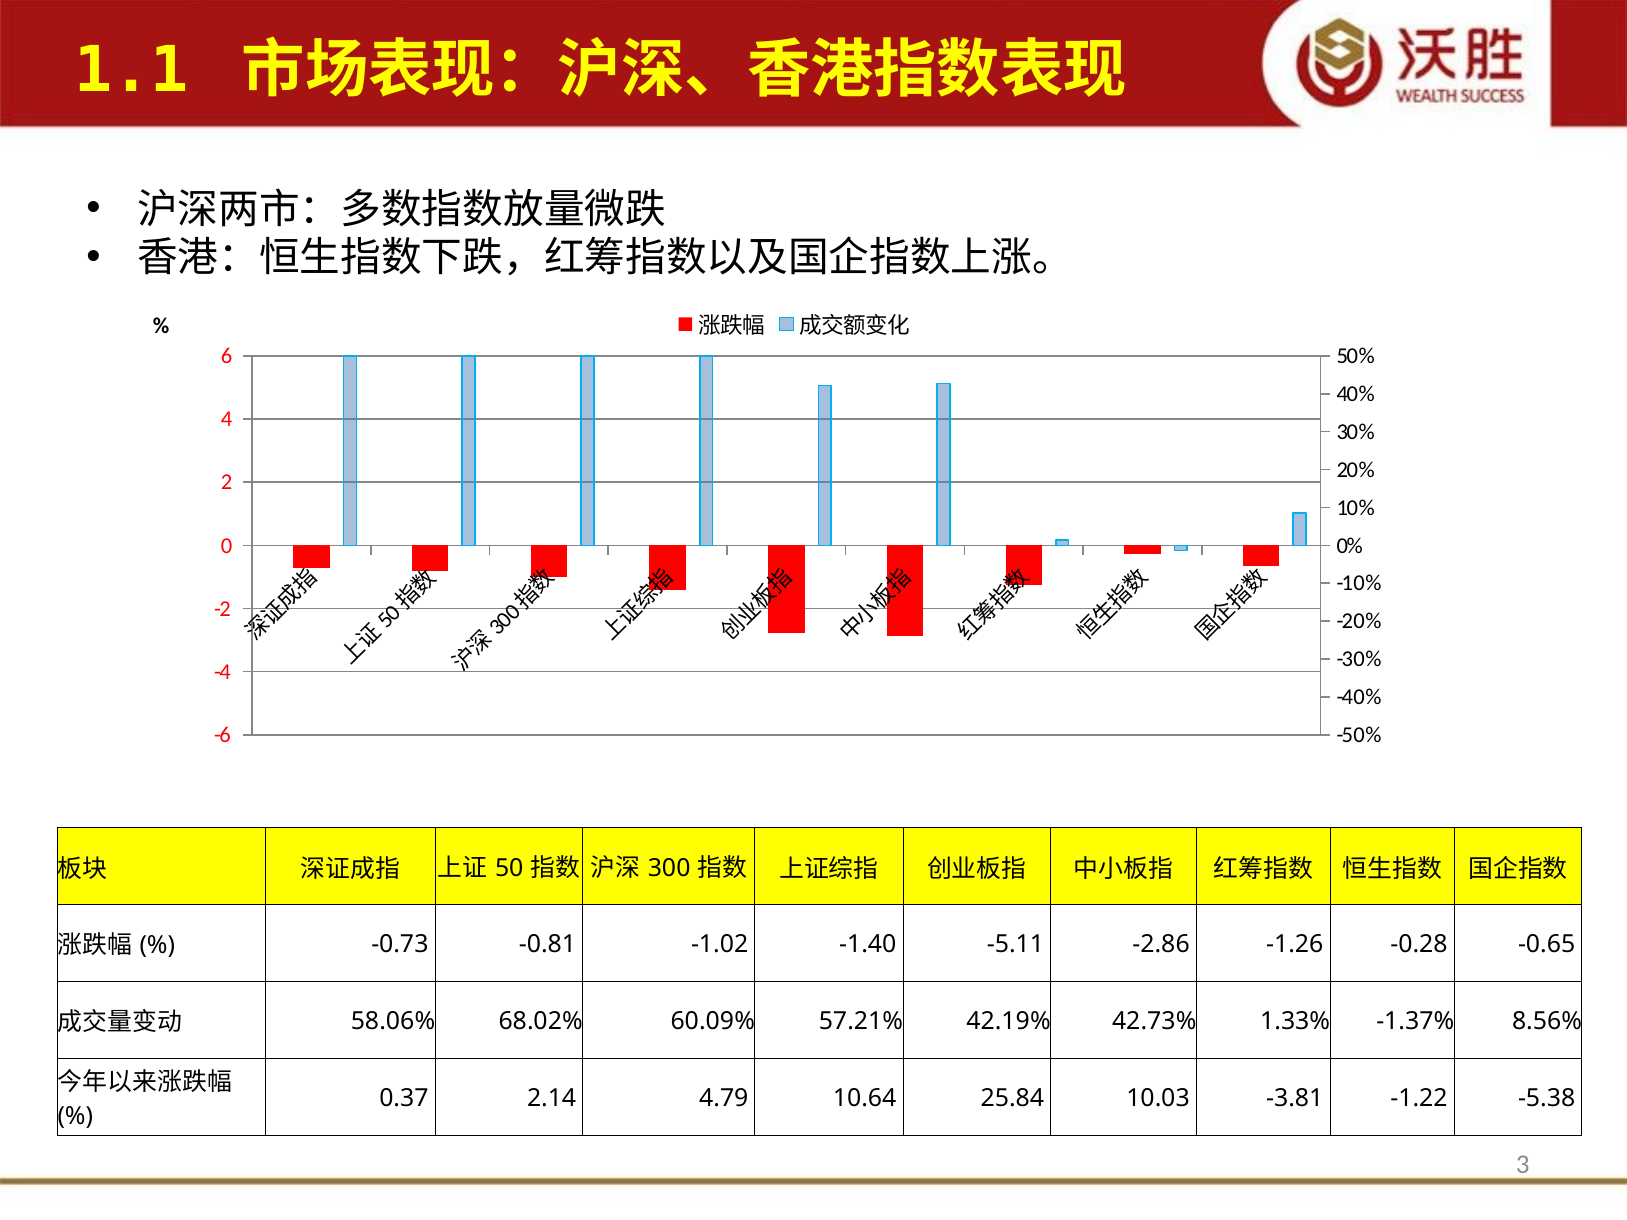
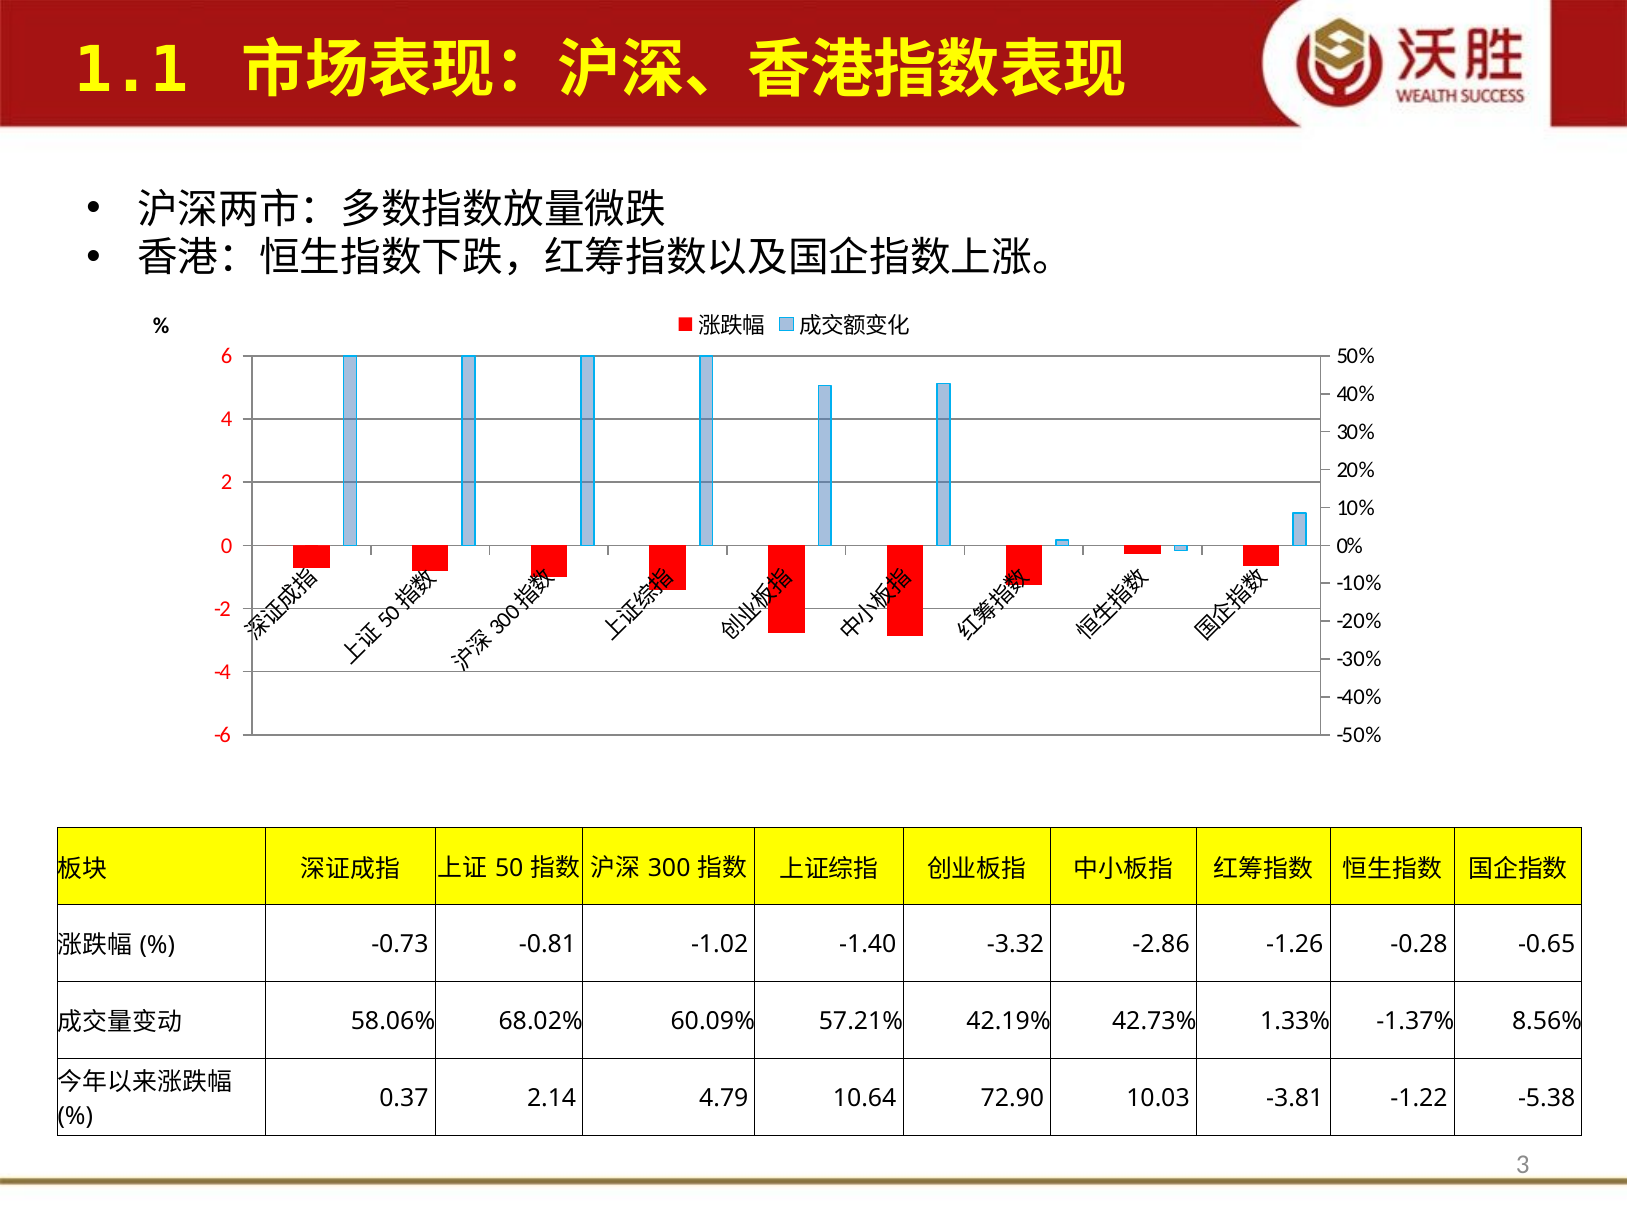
-5.11: -5.11 -> -3.32 (1015, 945)
25.84: 25.84 -> 72.90 (1012, 1098)
